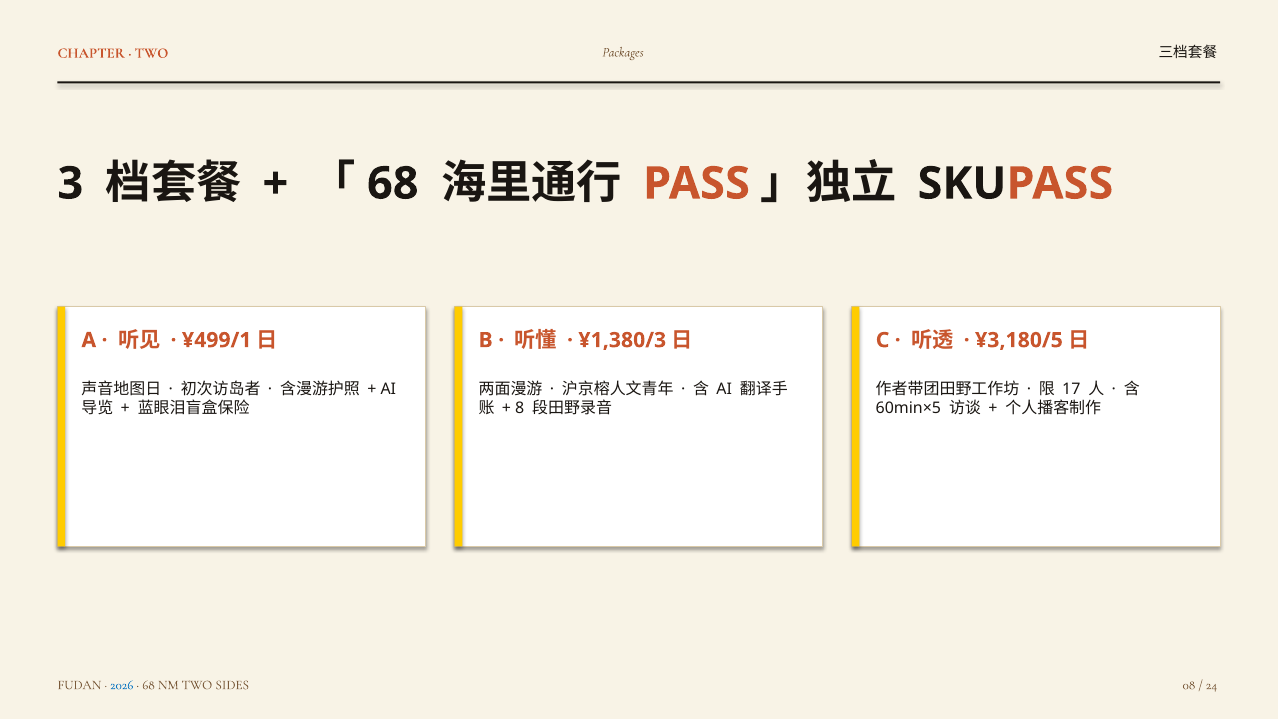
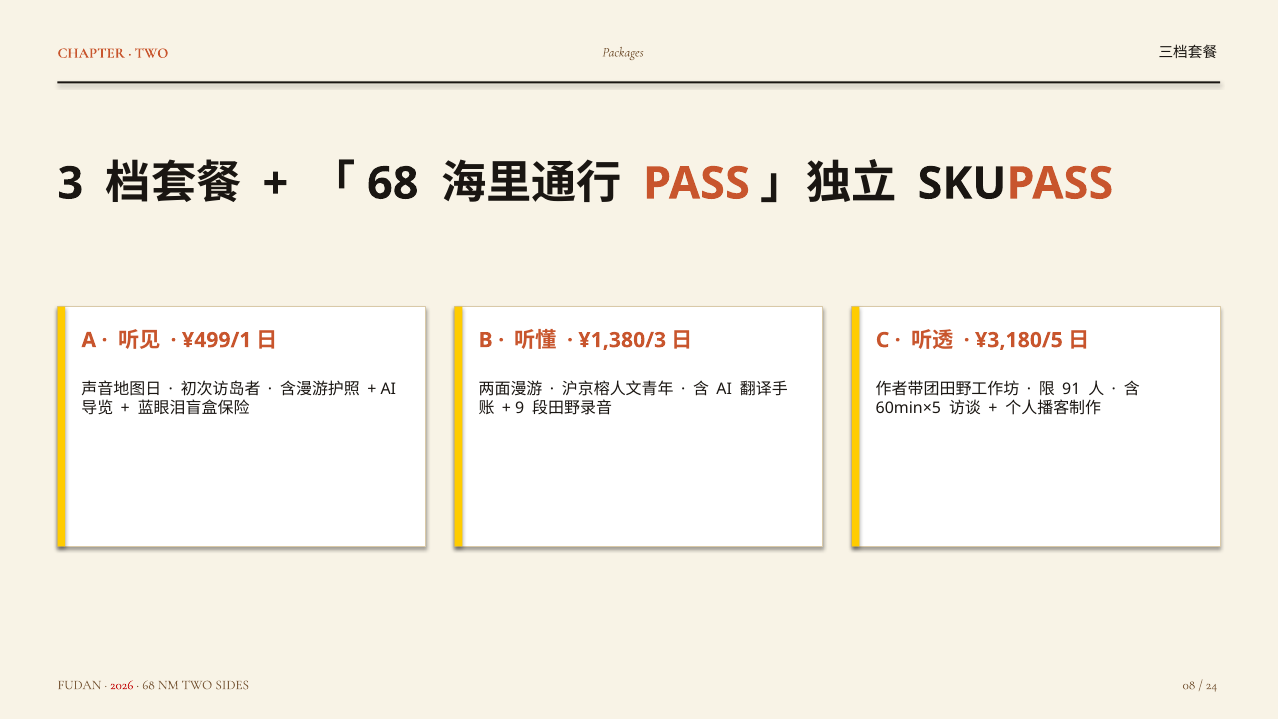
17: 17 -> 91 (1071, 389)
8: 8 -> 9 (520, 408)
2026 colour: blue -> red (122, 685)
